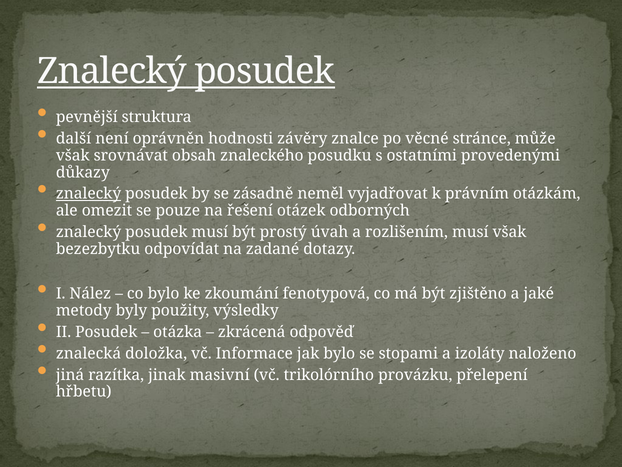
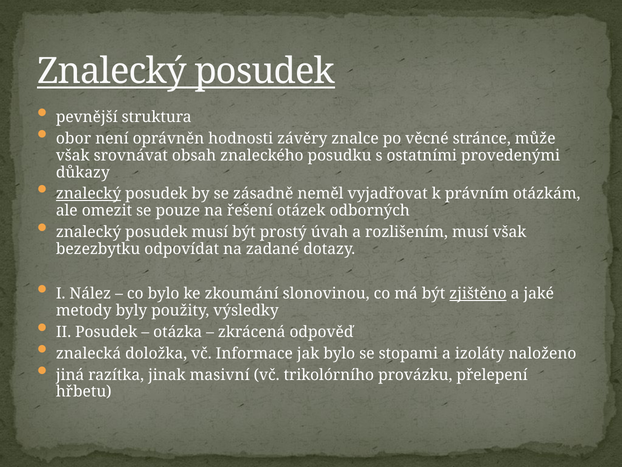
další: další -> obor (73, 139)
fenotypová: fenotypová -> slonovinou (326, 293)
zjištěno underline: none -> present (478, 293)
